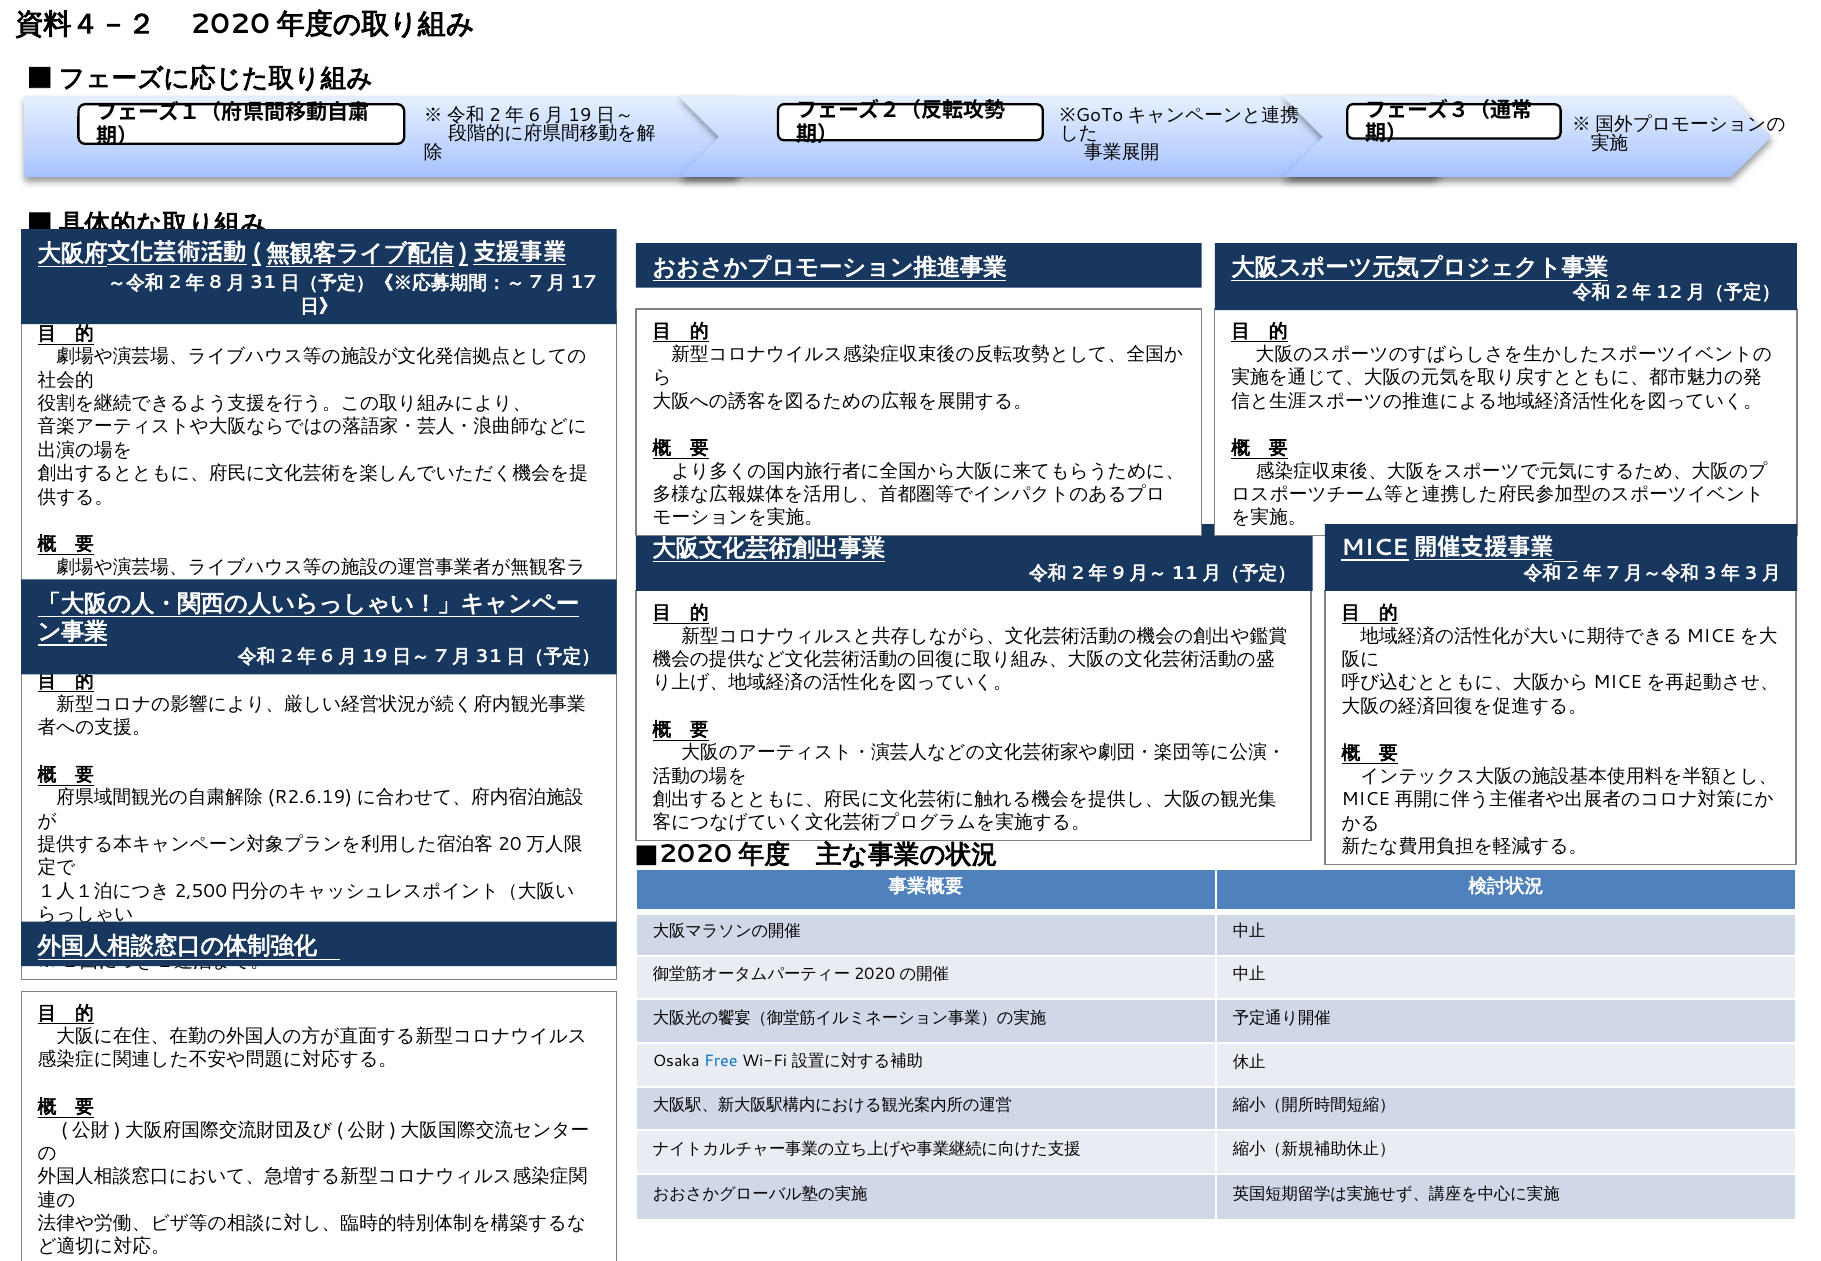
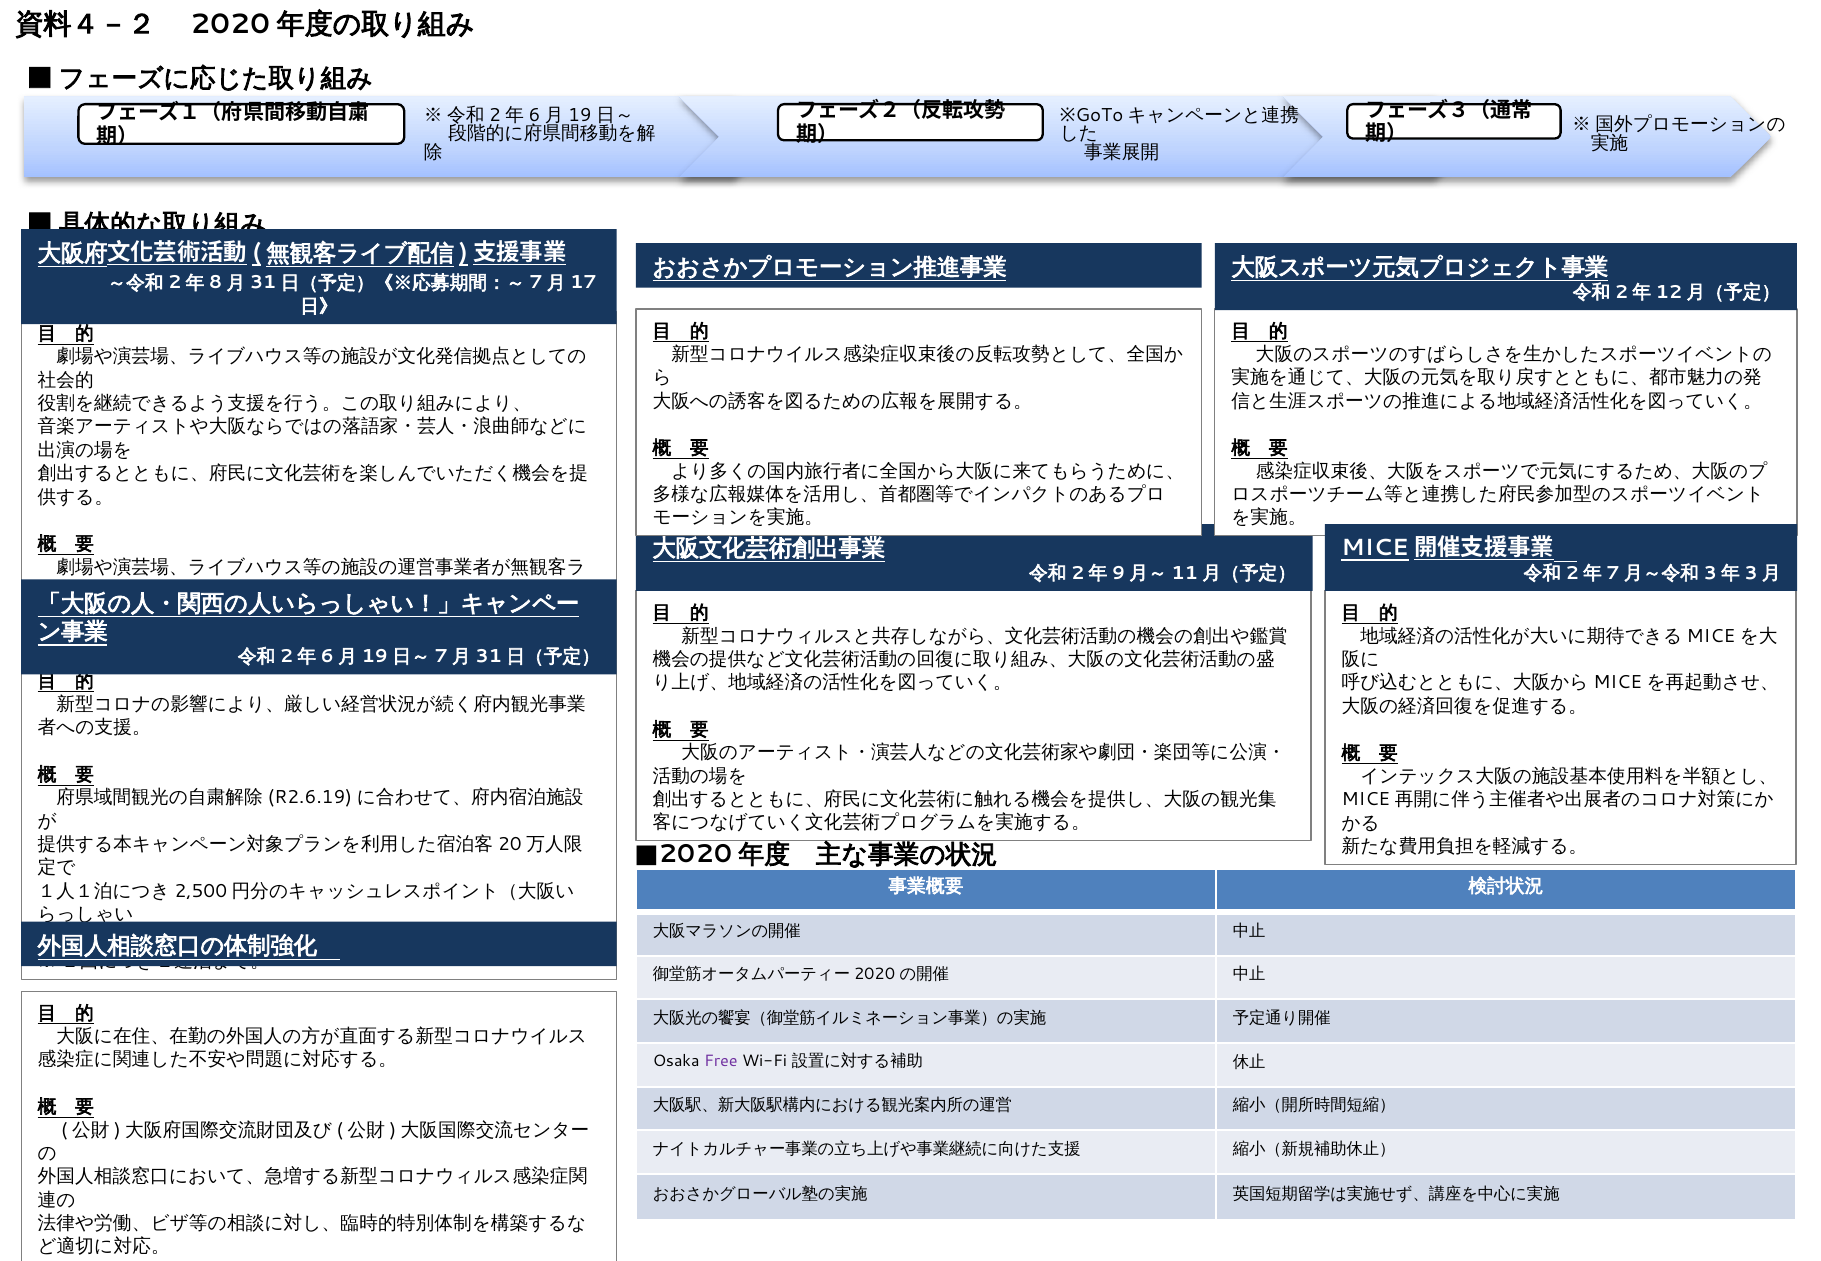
Free colour: blue -> purple (721, 1061)
